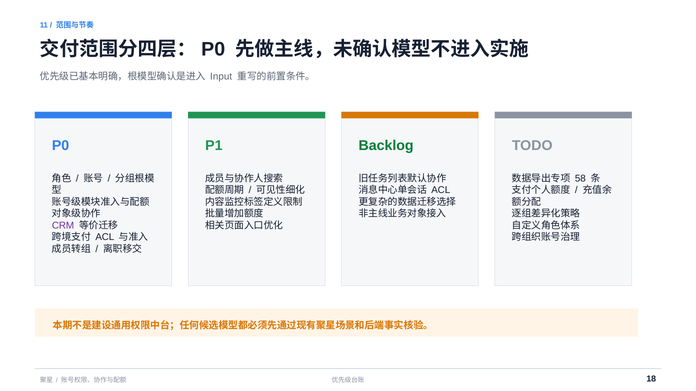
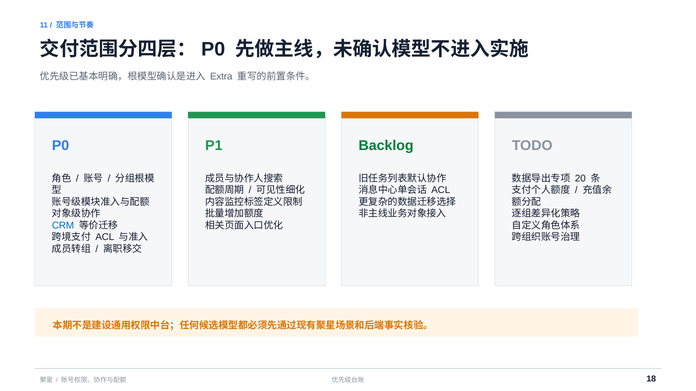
Input: Input -> Extra (221, 77)
58: 58 -> 20 (580, 179)
CRM colour: purple -> blue (63, 226)
